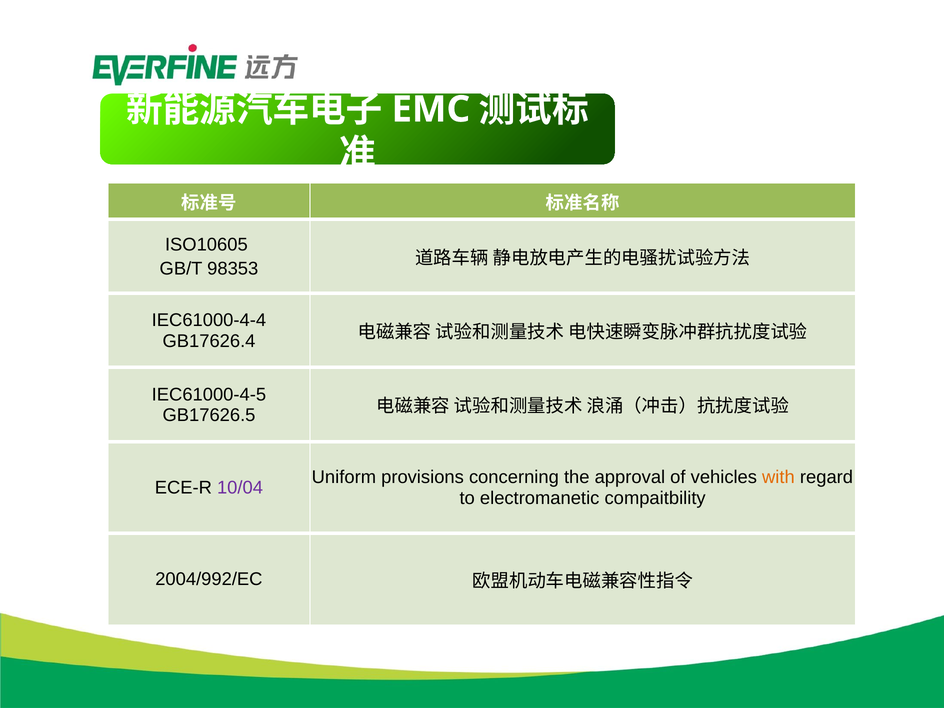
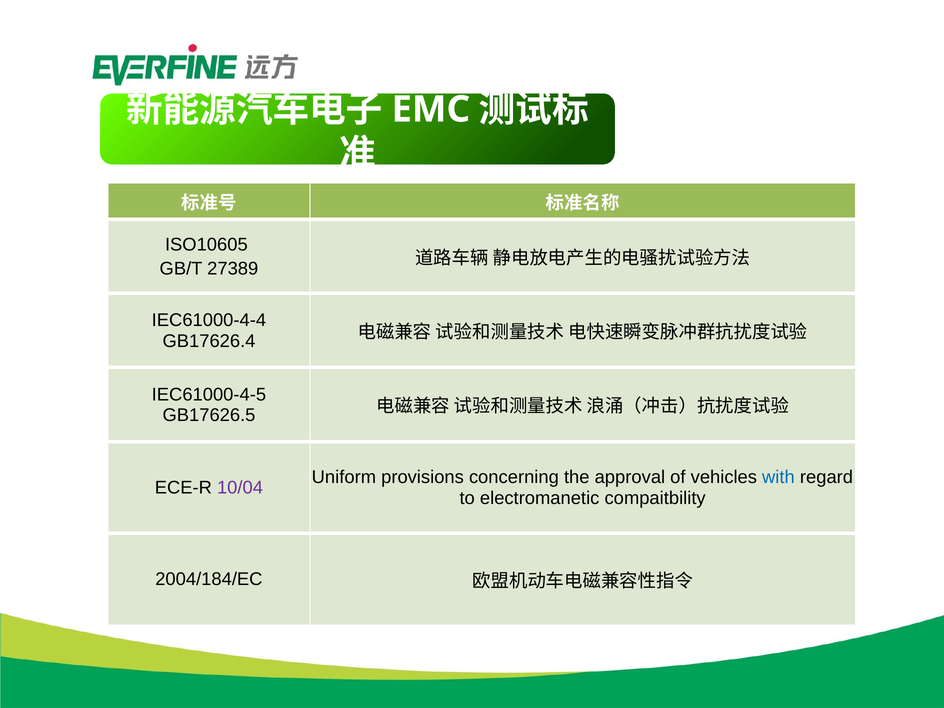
98353: 98353 -> 27389 (233, 269)
with colour: orange -> blue (778, 477)
2004/992/EC: 2004/992/EC -> 2004/184/EC (209, 579)
